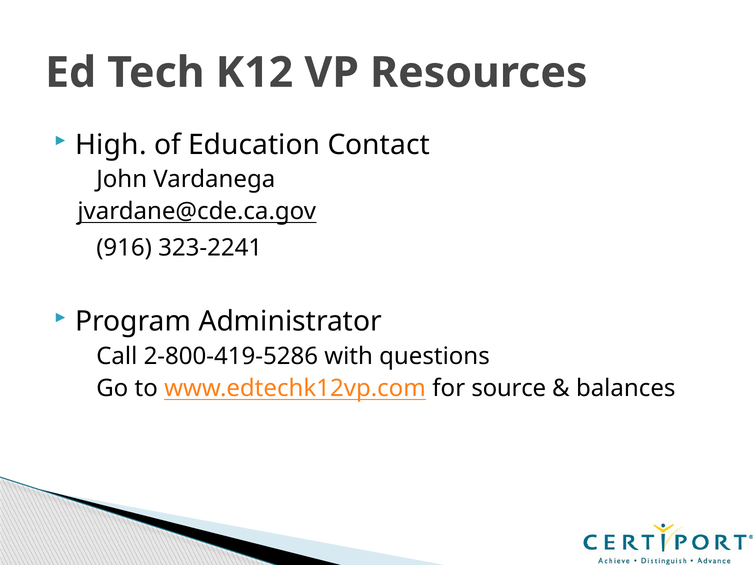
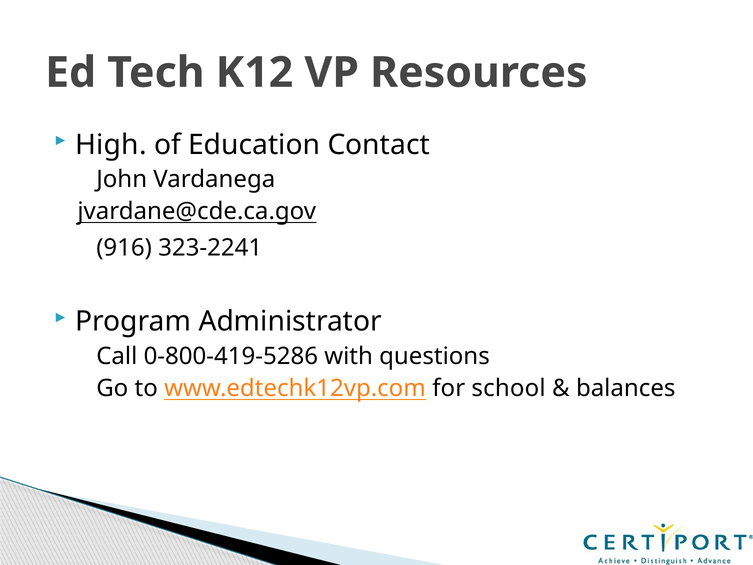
2-800-419-5286: 2-800-419-5286 -> 0-800-419-5286 (231, 356)
source: source -> school (509, 388)
